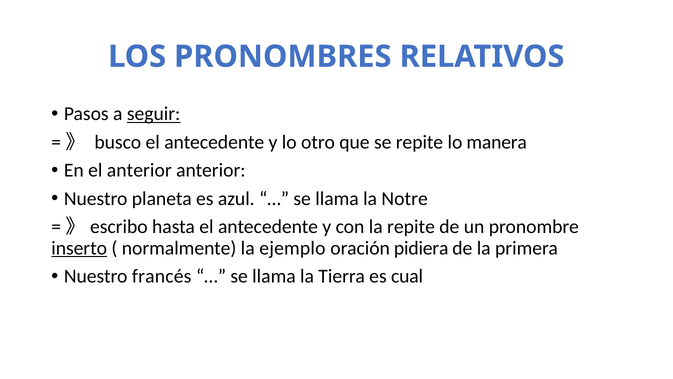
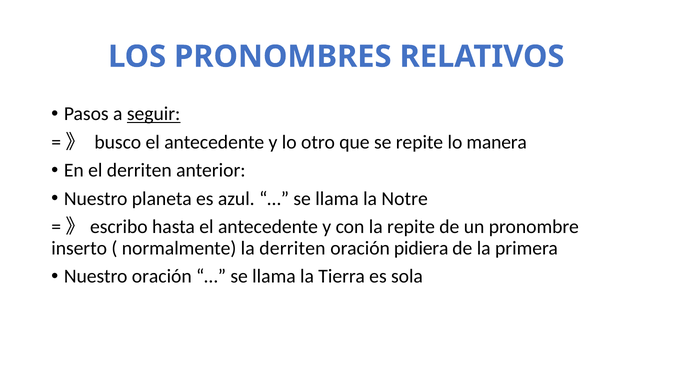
el anterior: anterior -> derriten (139, 170)
inserto underline: present -> none (79, 248)
la ejemplo: ejemplo -> derriten (292, 248)
Nuestro francés: francés -> oración (162, 276)
cual: cual -> sola (407, 276)
